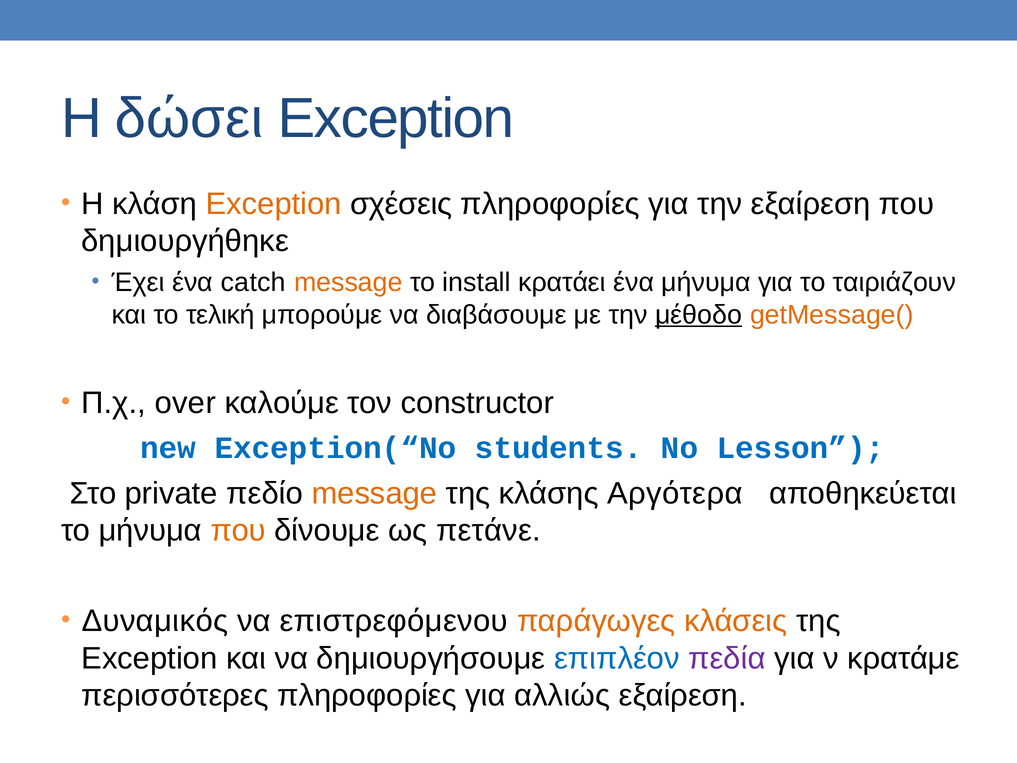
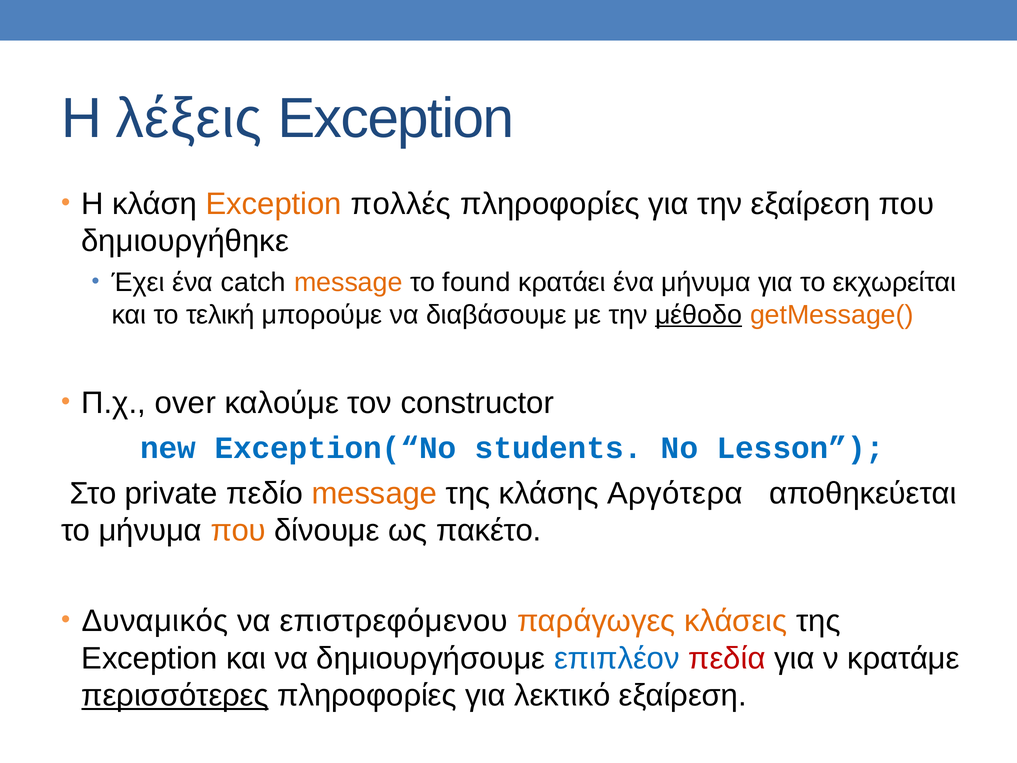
δώσει: δώσει -> λέξεις (189, 118)
σχέσεις: σχέσεις -> πολλές (401, 204)
install: install -> found (477, 282)
ταιριάζουν: ταιριάζουν -> εκχωρείται (894, 282)
πετάνε: πετάνε -> πακέτο (489, 530)
πεδία colour: purple -> red (727, 658)
περισσότερες underline: none -> present (175, 695)
αλλιώς: αλλιώς -> λεκτικό (562, 695)
